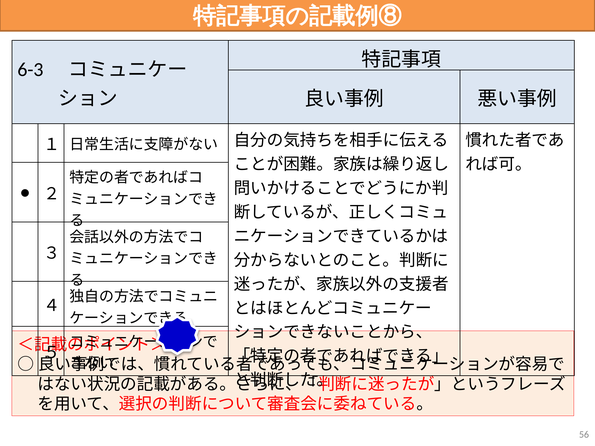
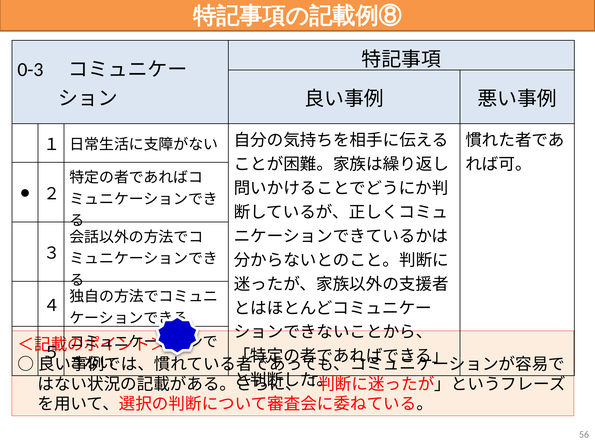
6-3: 6-3 -> 0-3 (31, 70)
